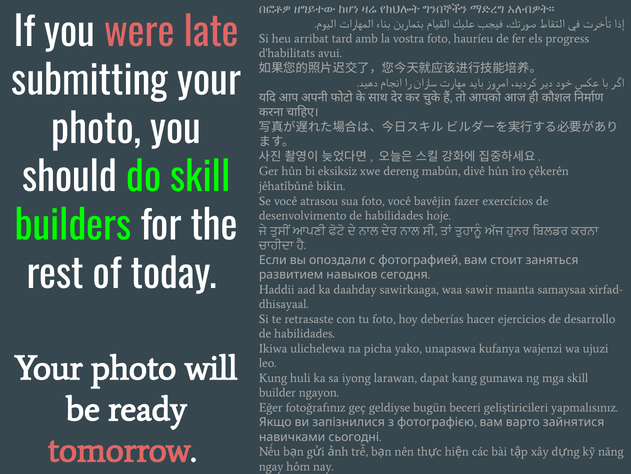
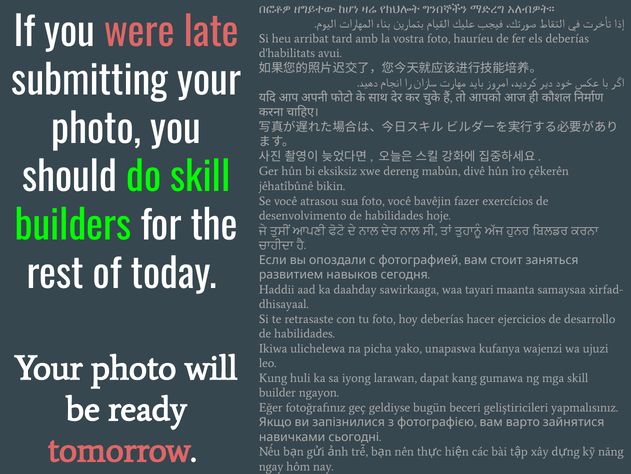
els progress: progress -> deberías (567, 39)
sawir: sawir -> tayari (479, 289)
